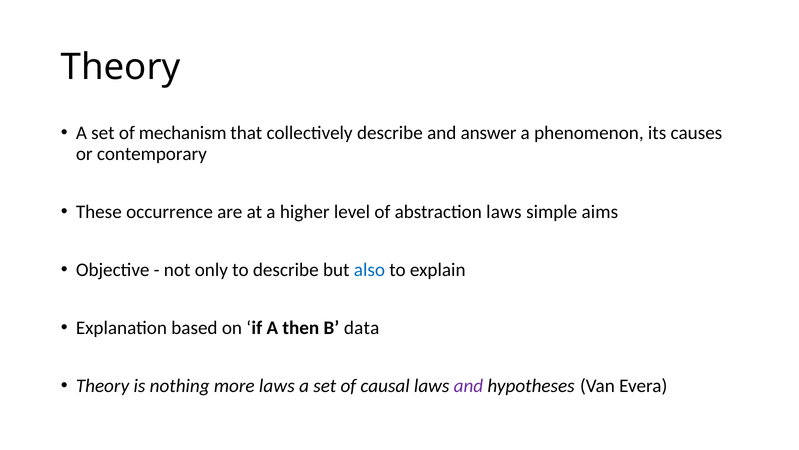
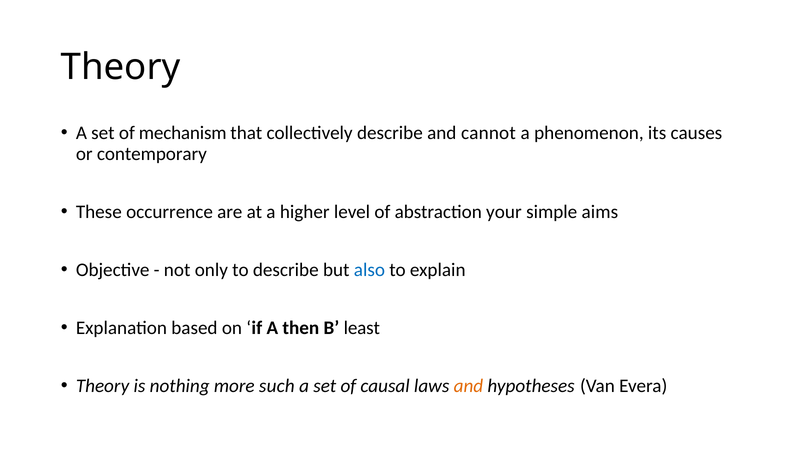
answer: answer -> cannot (488, 133)
abstraction laws: laws -> your (504, 211)
data: data -> least (362, 327)
more laws: laws -> such (277, 385)
and colour: purple -> orange (468, 385)
